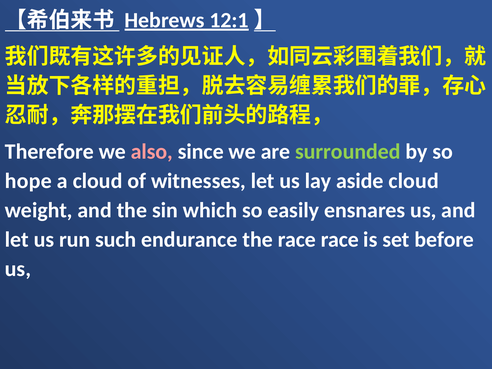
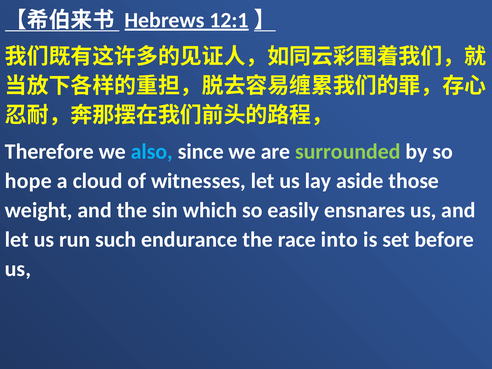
also colour: pink -> light blue (152, 151)
aside cloud: cloud -> those (414, 181)
race race: race -> into (340, 240)
